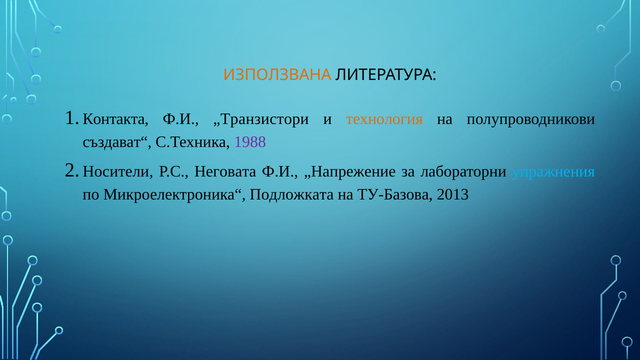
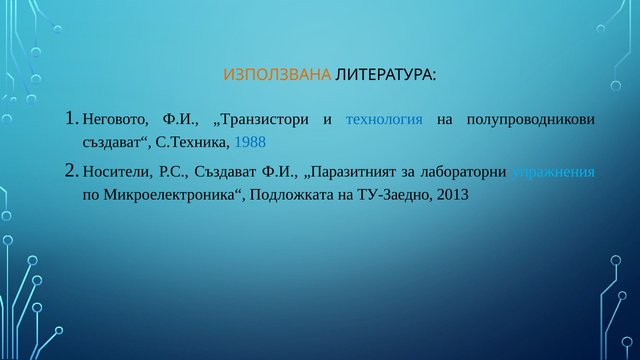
Контакта: Контакта -> Неговото (116, 119)
технология colour: orange -> blue (384, 119)
1988 colour: purple -> blue (250, 142)
Неговата: Неговата -> Създават (225, 172)
„Напрежение: „Напрежение -> „Паразитният (350, 172)
ТУ-Базова: ТУ-Базова -> ТУ-Заедно (395, 195)
